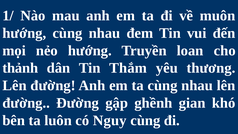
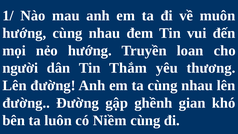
thảnh: thảnh -> người (20, 68)
Nguy: Nguy -> Niềm (110, 120)
